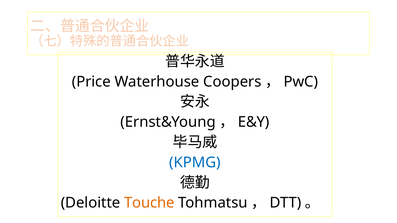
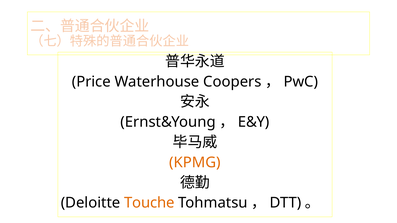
KPMG colour: blue -> orange (195, 163)
